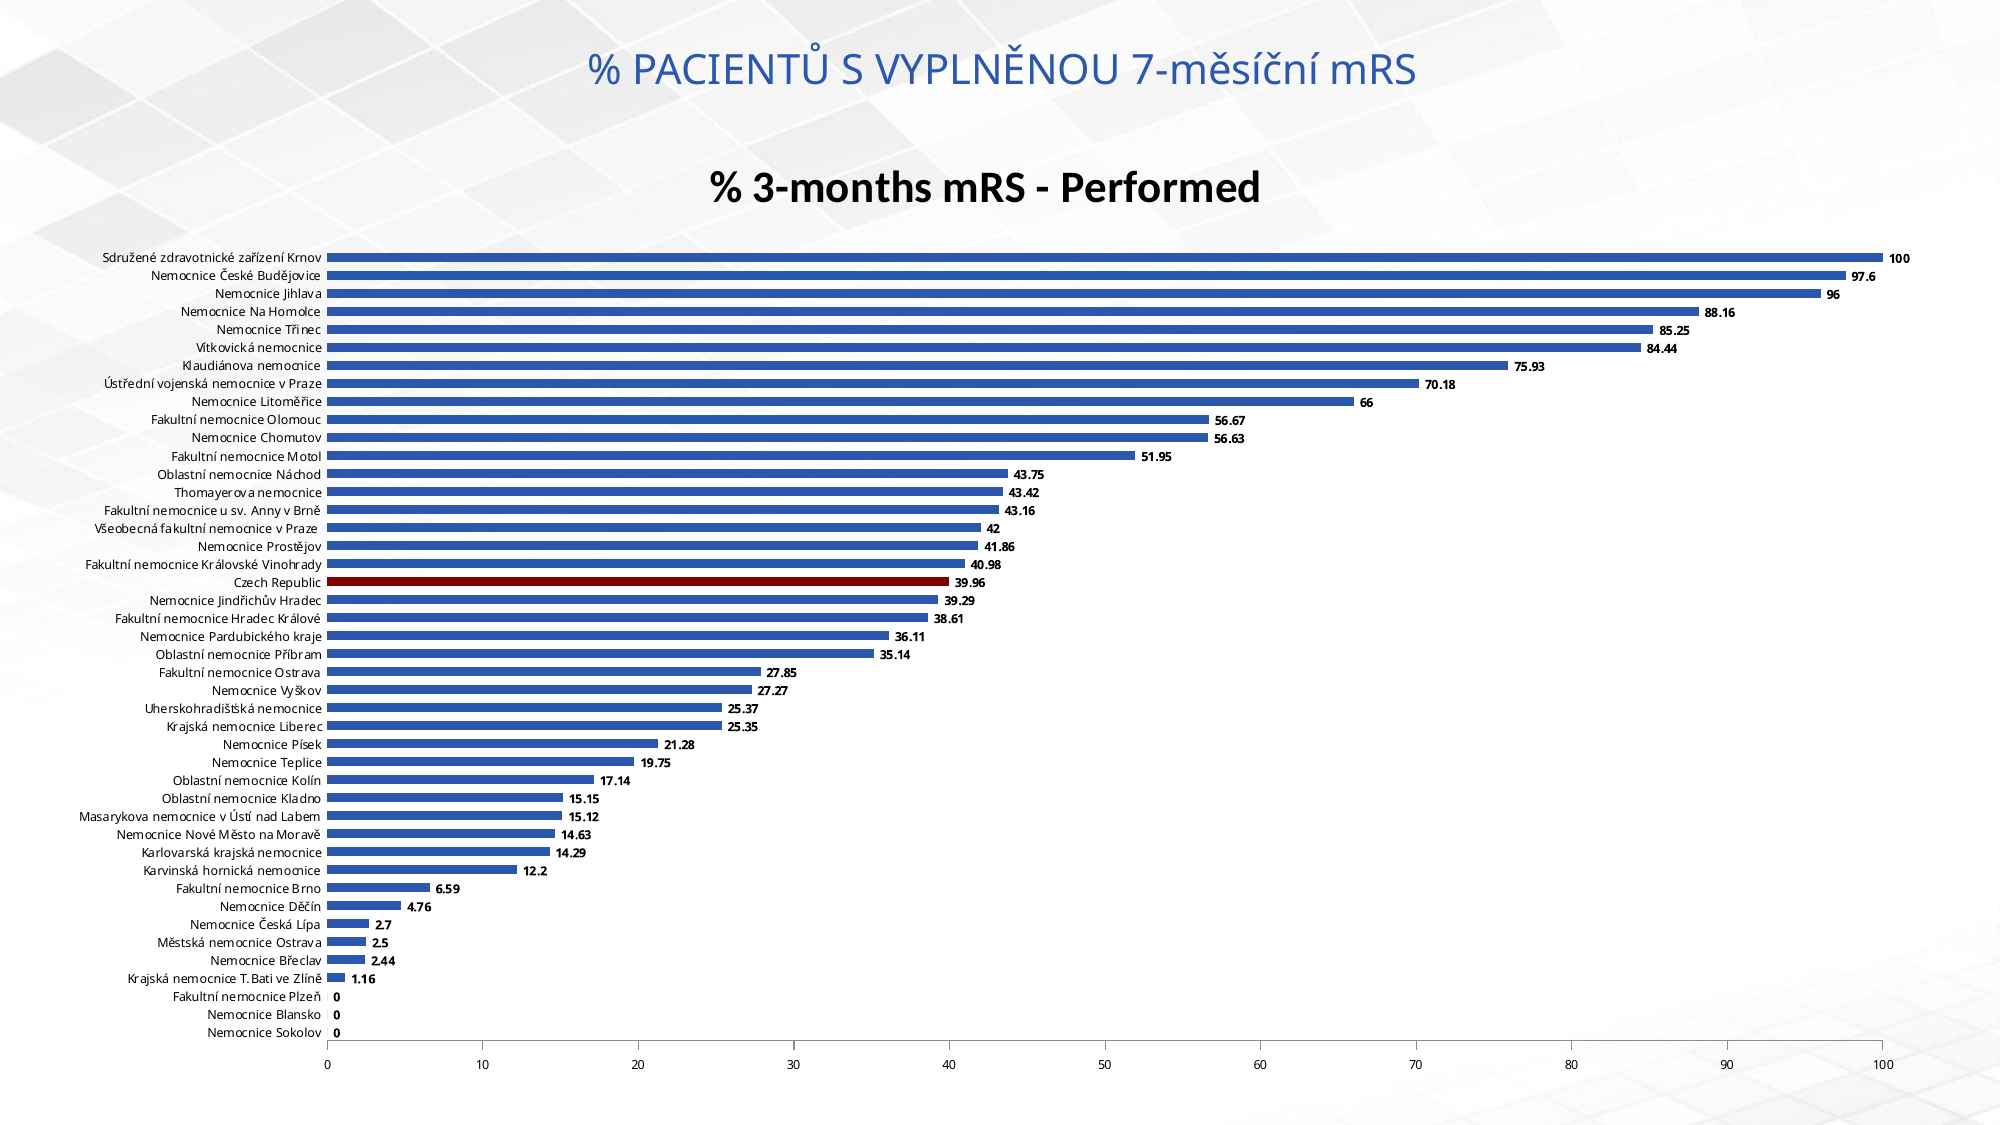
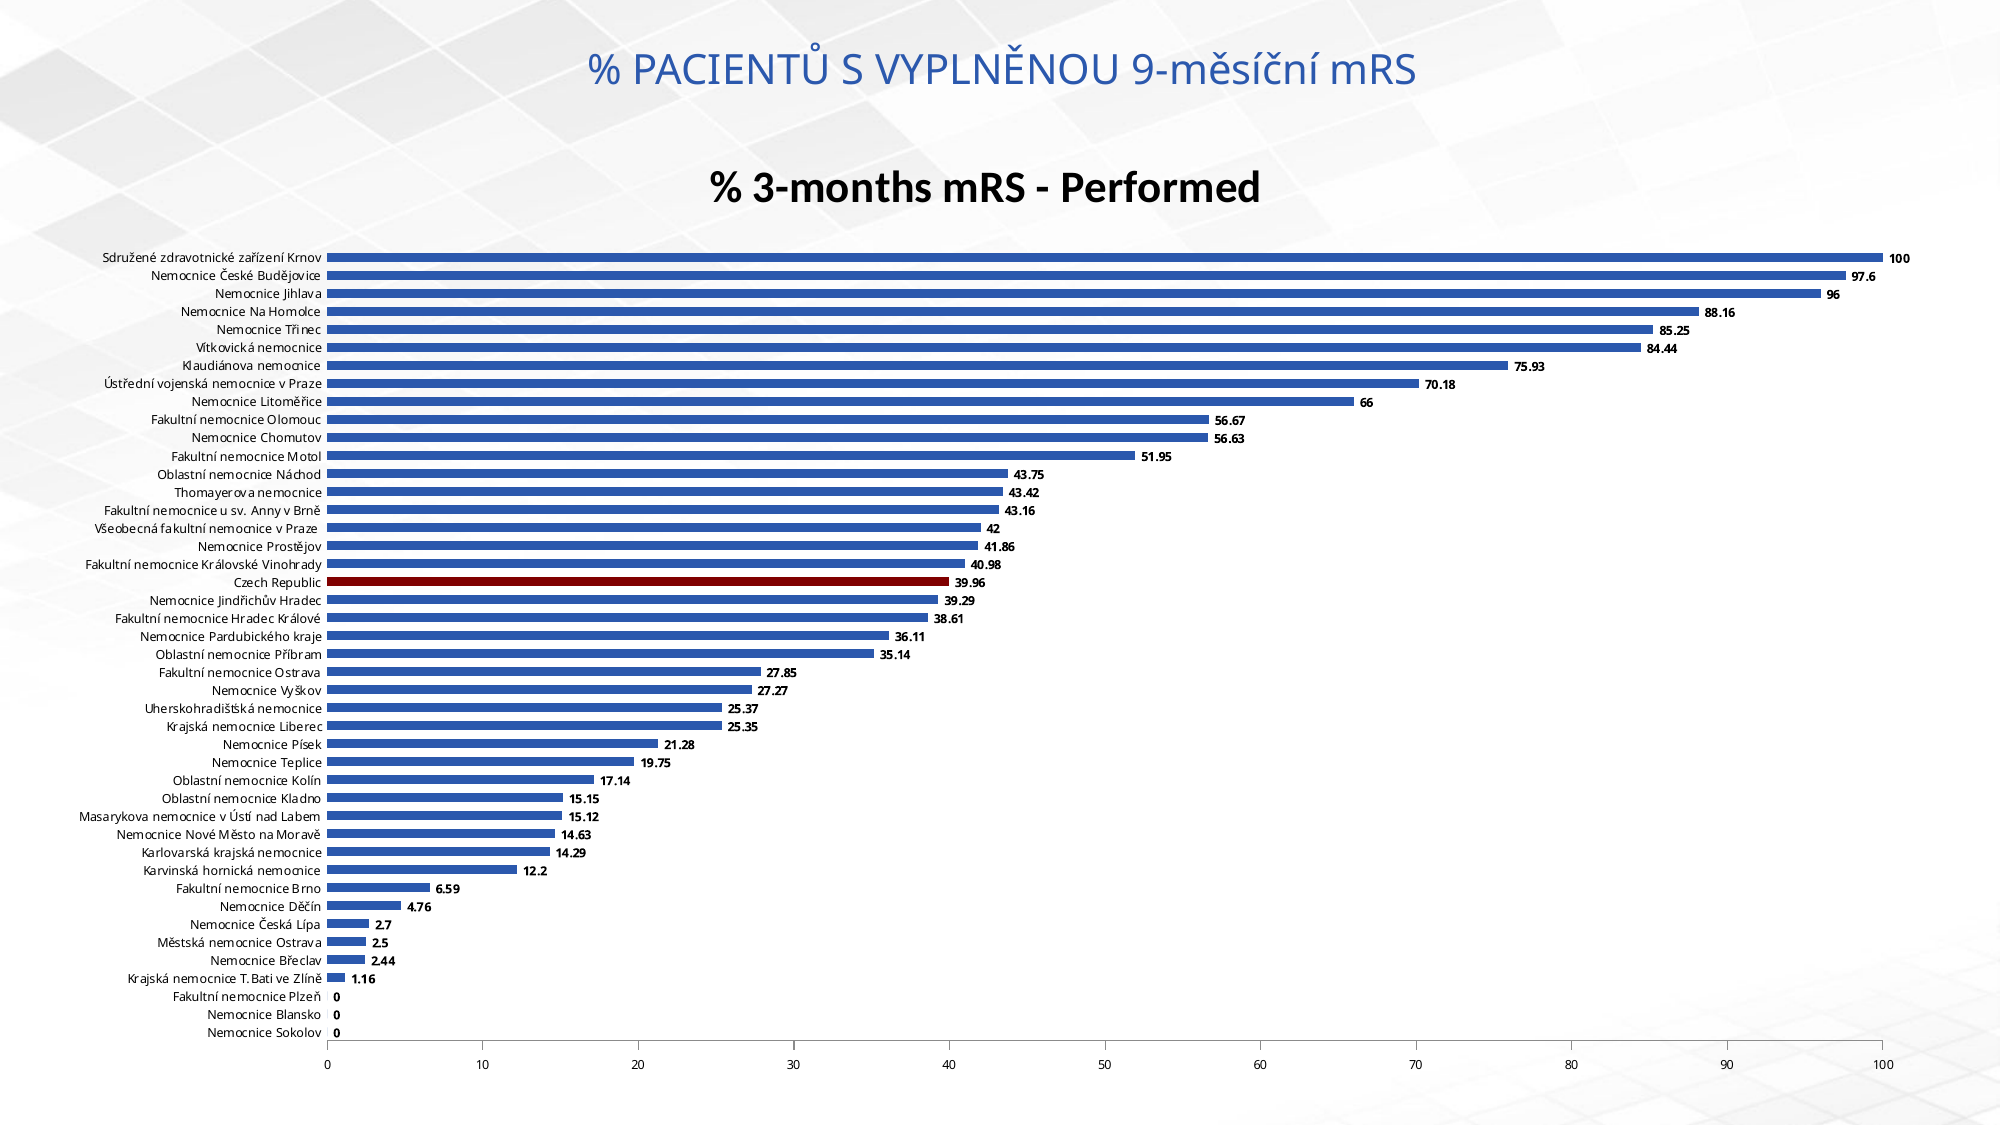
7-měsíční: 7-měsíční -> 9-měsíční (1225, 70)
